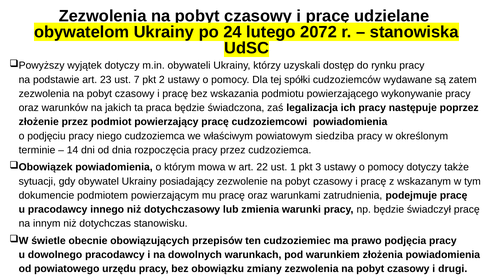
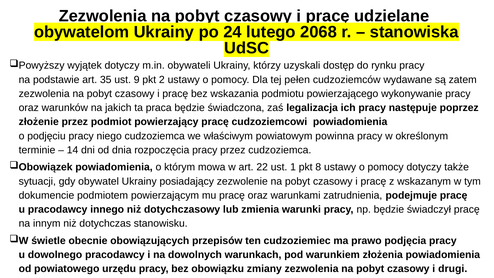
2072: 2072 -> 2068 (319, 32)
23: 23 -> 35 (106, 80)
7: 7 -> 9 (137, 80)
spółki: spółki -> pełen (297, 80)
siedziba: siedziba -> powinna (335, 136)
3: 3 -> 8 (318, 167)
